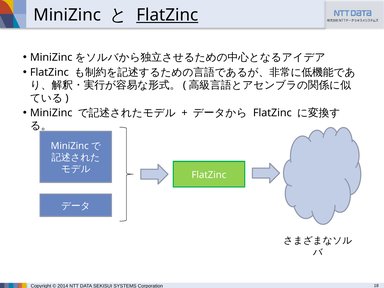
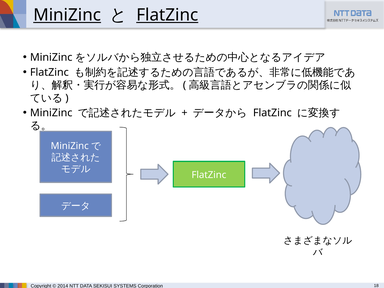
MiniZinc underline: none -> present (67, 15)
